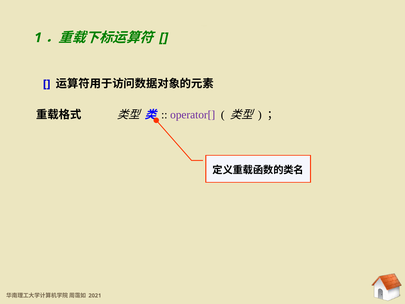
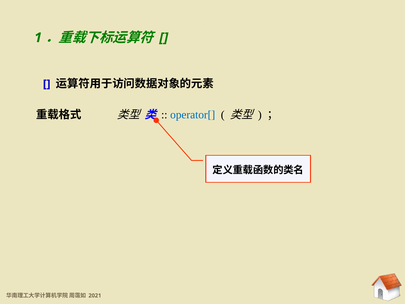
operator[ colour: purple -> blue (193, 115)
